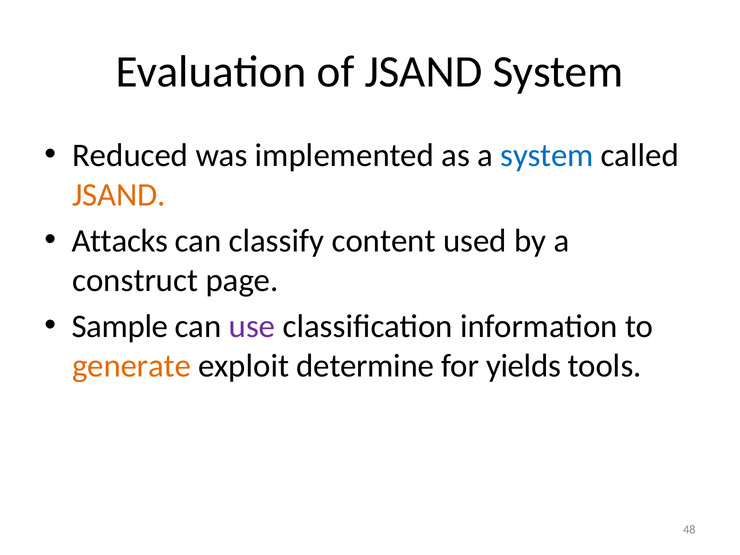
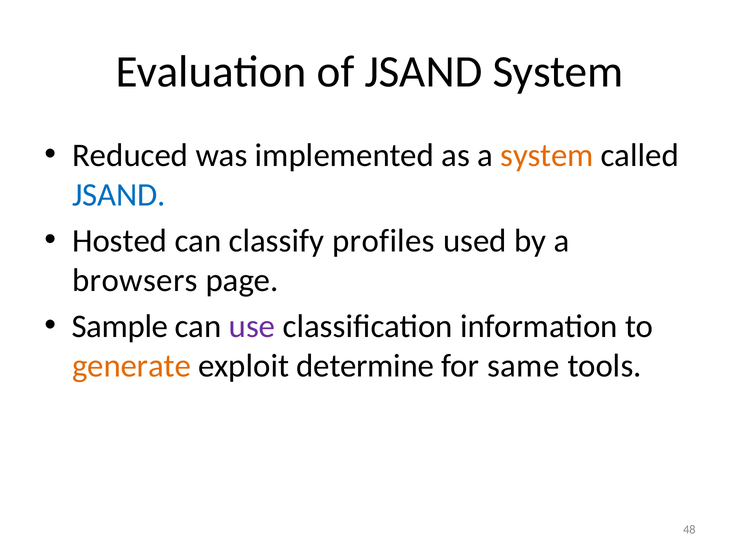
system colour: blue -> orange (547, 155)
JSAND colour: orange -> blue (119, 195)
Attacks: Attacks -> Hosted (120, 241)
content: content -> profiles (383, 241)
construct: construct -> browsers (135, 280)
yields: yields -> same (523, 366)
